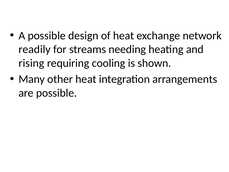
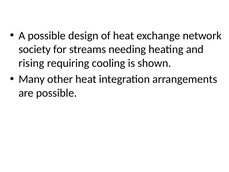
readily: readily -> society (35, 49)
